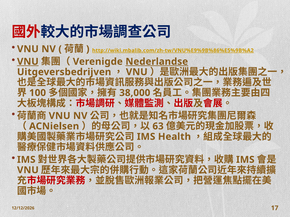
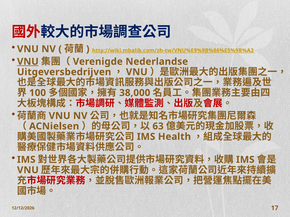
Nederlandse underline: present -> none (157, 62)
